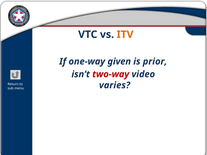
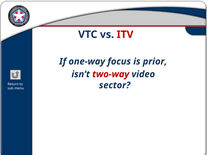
ITV colour: orange -> red (125, 35)
given: given -> focus (119, 62)
varies: varies -> sector (115, 85)
